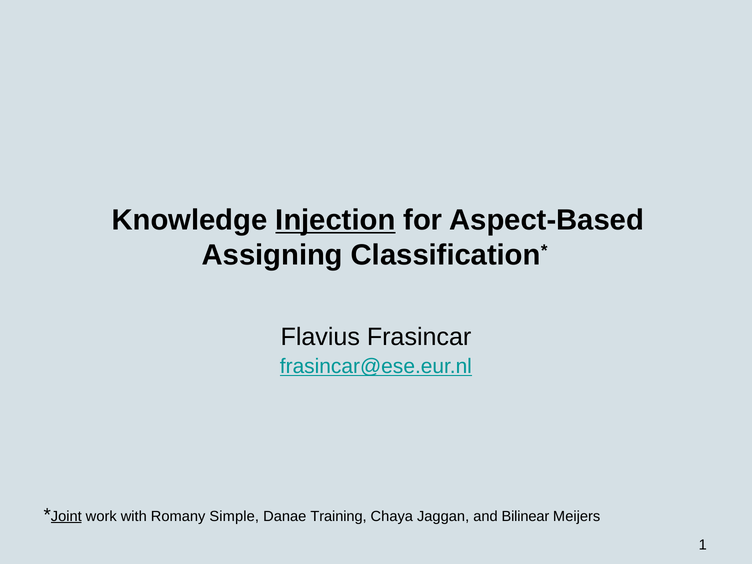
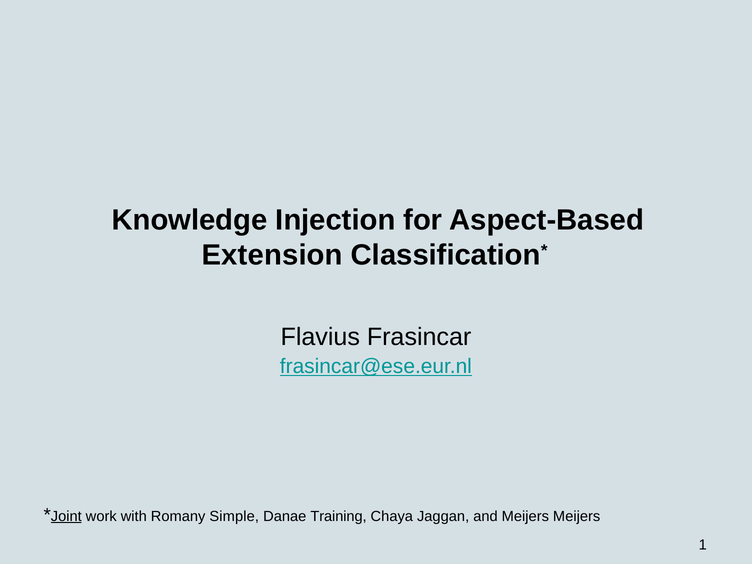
Injection underline: present -> none (335, 220)
Assigning: Assigning -> Extension (272, 255)
and Bilinear: Bilinear -> Meijers (525, 516)
